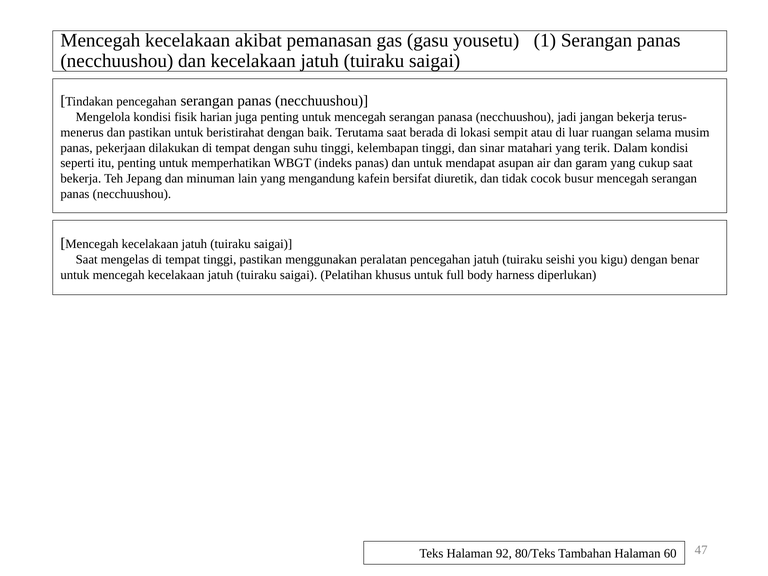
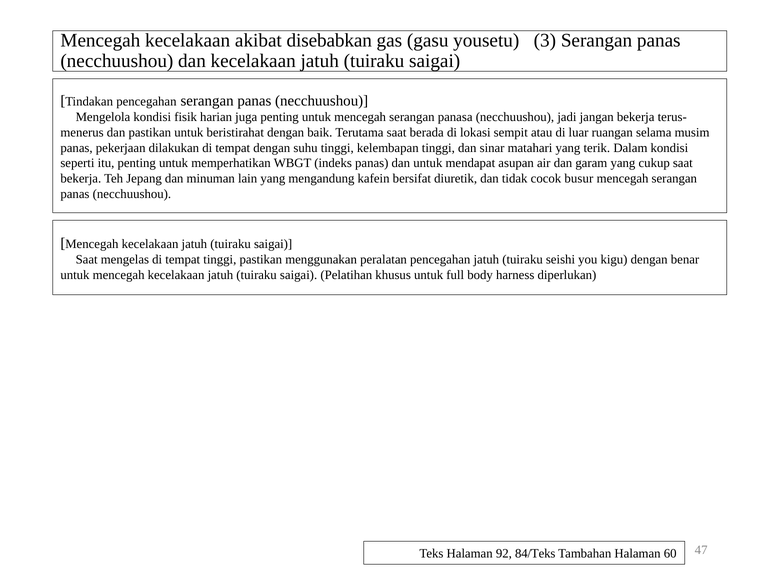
pemanasan: pemanasan -> disebabkan (329, 40)
1: 1 -> 3 (545, 40)
80/Teks: 80/Teks -> 84/Teks (535, 554)
